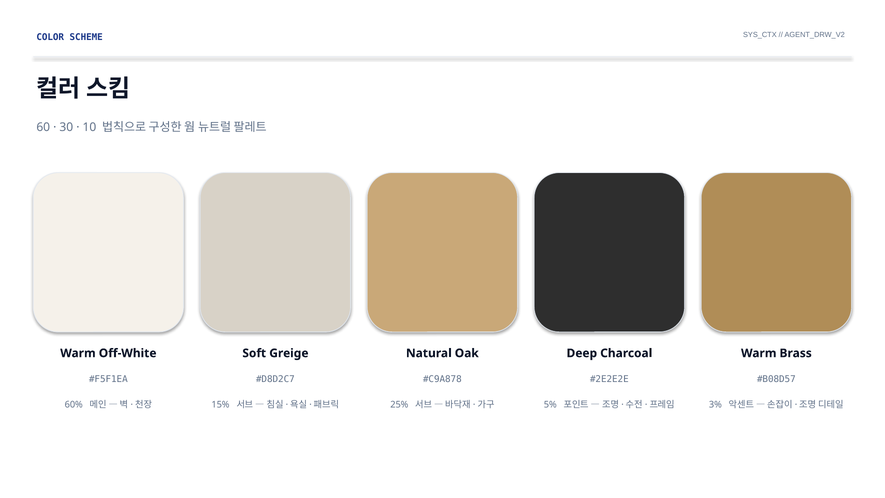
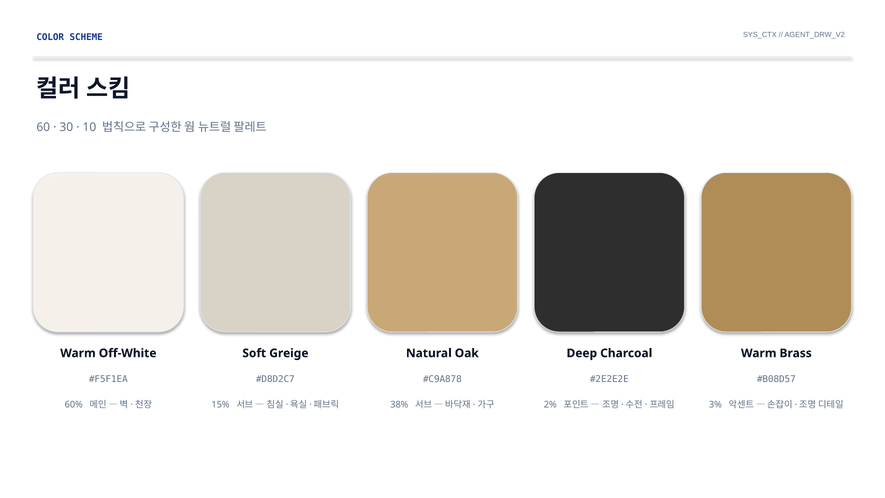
25%: 25% -> 38% (399, 404)
5%: 5% -> 2% (550, 404)
